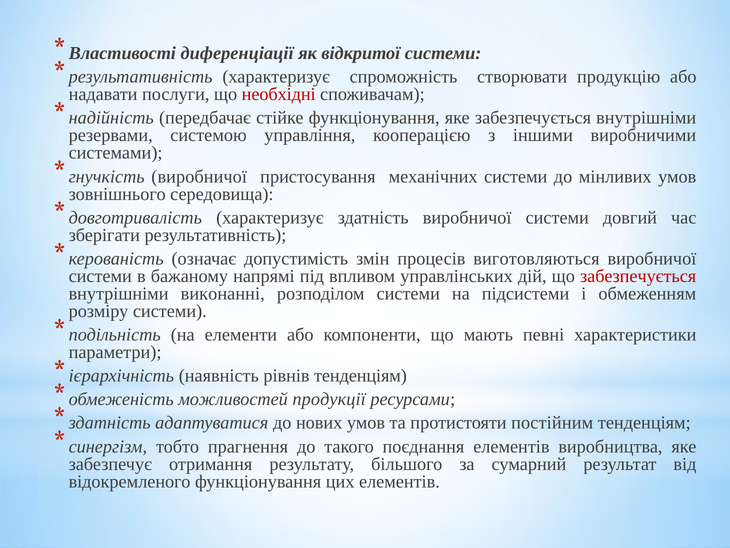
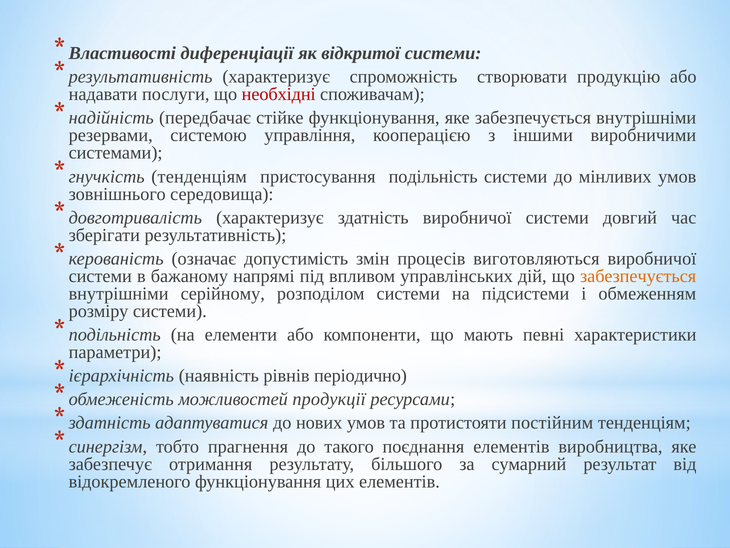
гнучкість виробничої: виробничої -> тенденціям (199, 176)
пристосування механічних: механічних -> подільність (433, 176)
забезпечується colour: red -> orange (638, 276)
виконанні: виконанні -> серійному (223, 293)
рівнів тенденціям: тенденціям -> періодично (361, 376)
